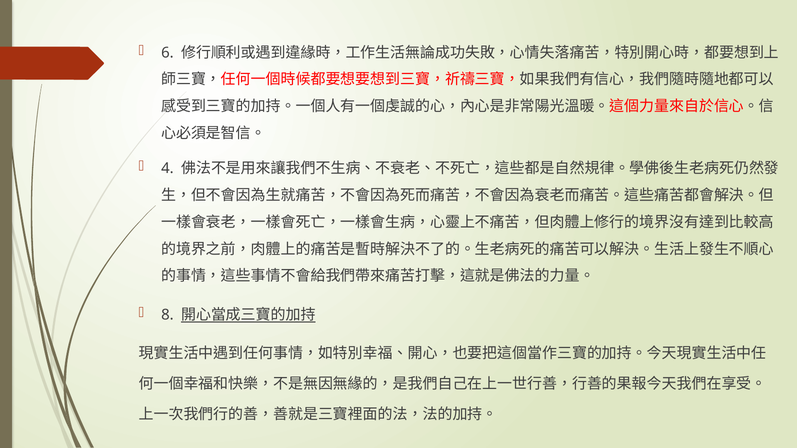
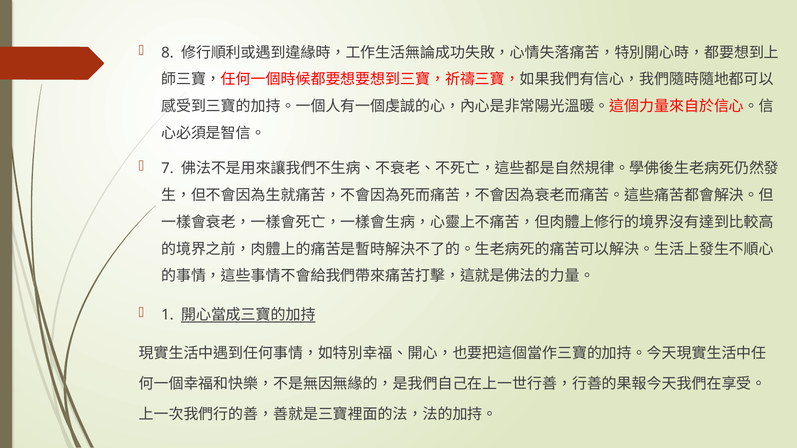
6: 6 -> 8 (167, 53)
4: 4 -> 7 (167, 169)
8: 8 -> 1 (167, 315)
